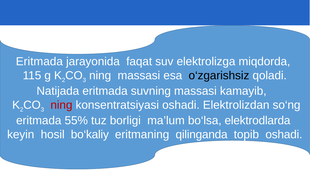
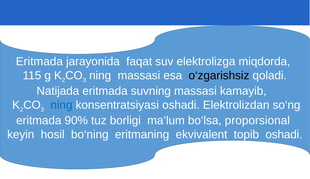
ning colour: red -> blue (61, 105)
55%: 55% -> 90% (76, 120)
elektrodlarda: elektrodlarda -> proporsional (257, 120)
bo‘kaliy: bo‘kaliy -> bo‘ning (90, 134)
qilinganda: qilinganda -> ekvivalent (202, 134)
